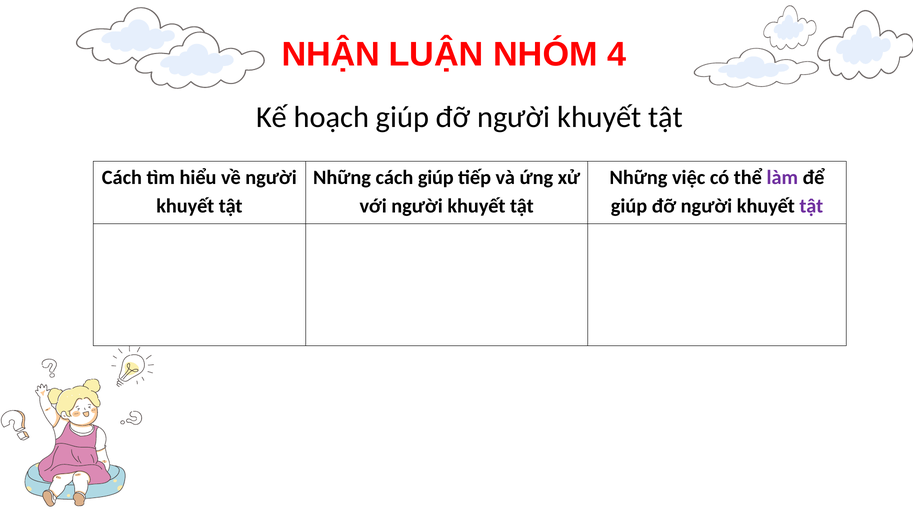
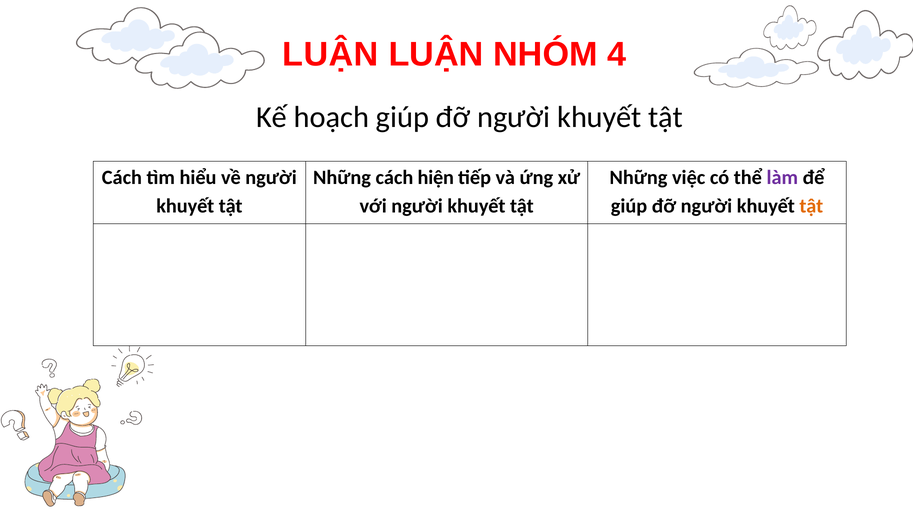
NHẬN: NHẬN -> LUẬN (330, 55)
cách giúp: giúp -> hiện (436, 178)
tật colour: purple -> orange (811, 206)
